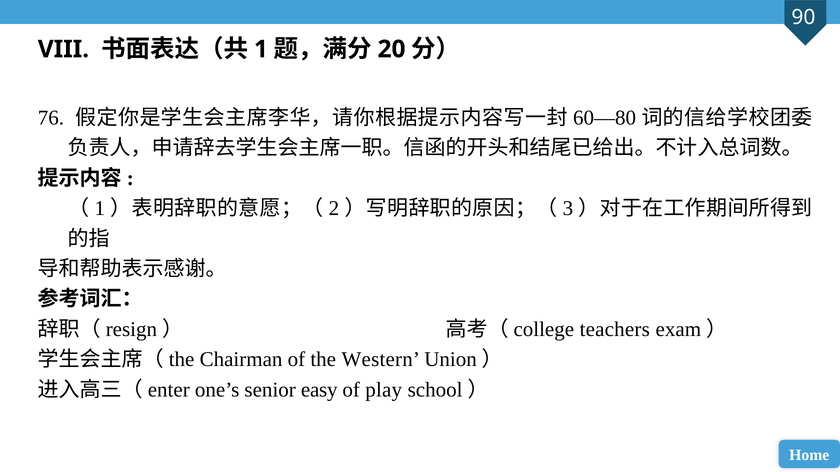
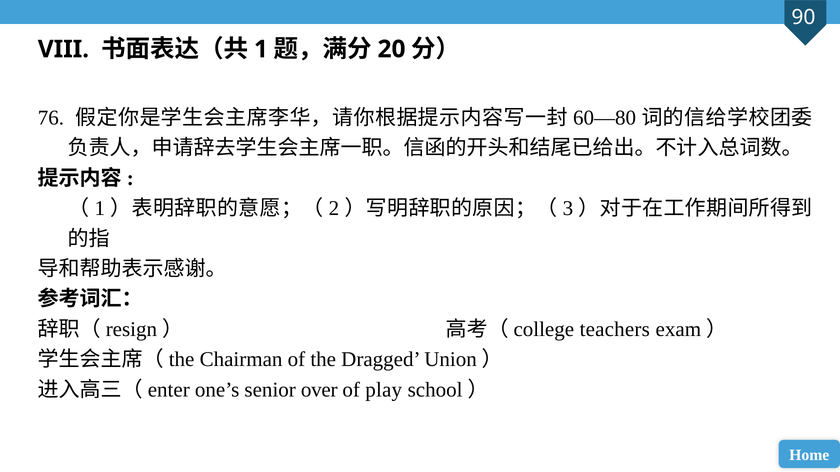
Western: Western -> Dragged (381, 360)
easy: easy -> over (319, 390)
